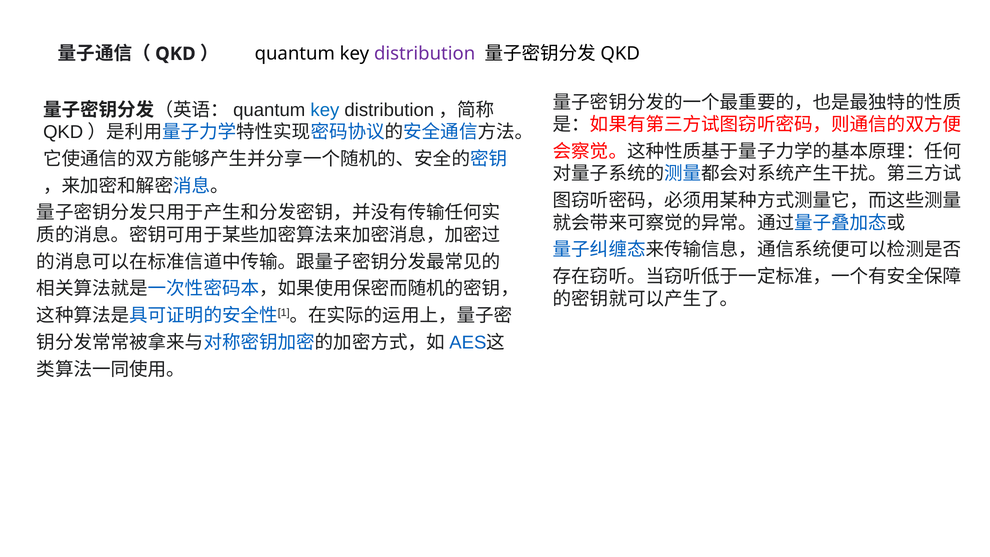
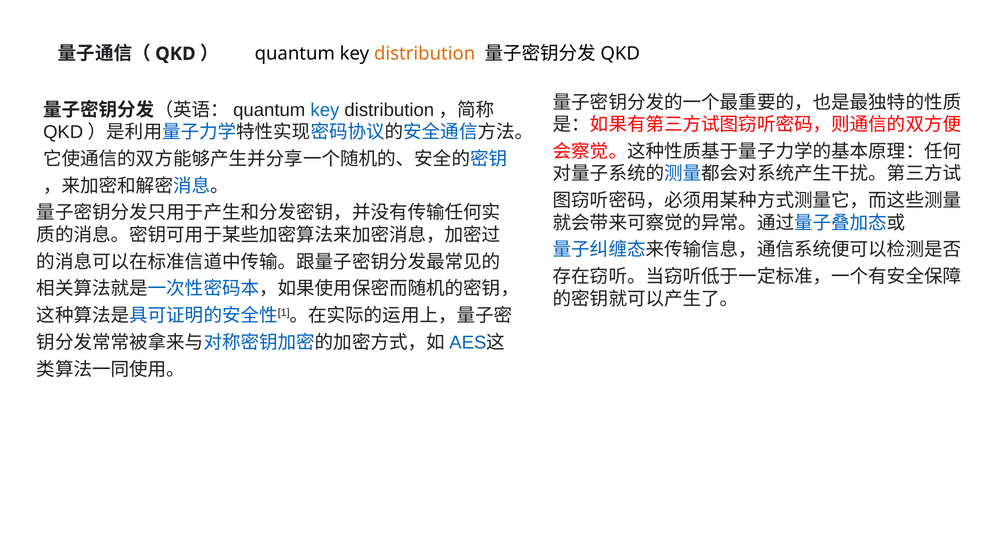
distribution colour: purple -> orange (425, 54)
